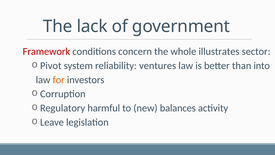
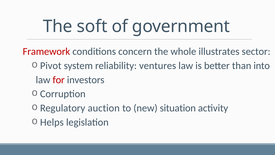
lack: lack -> soft (92, 26)
for colour: orange -> red (59, 80)
harmful: harmful -> auction (104, 108)
balances: balances -> situation (178, 108)
Leave: Leave -> Helps (52, 122)
